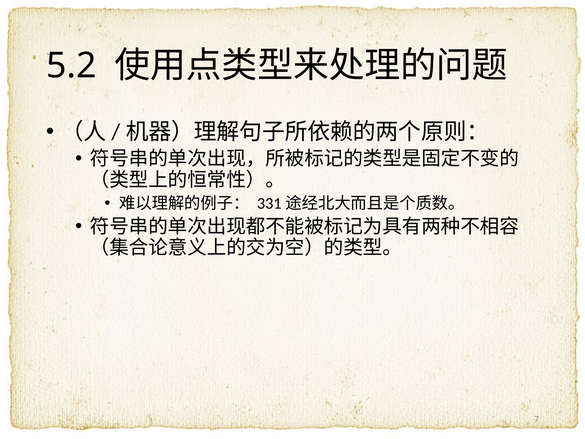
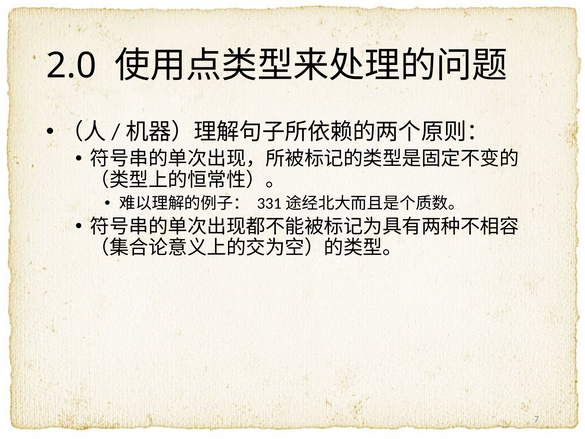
5.2: 5.2 -> 2.0 (71, 66)
